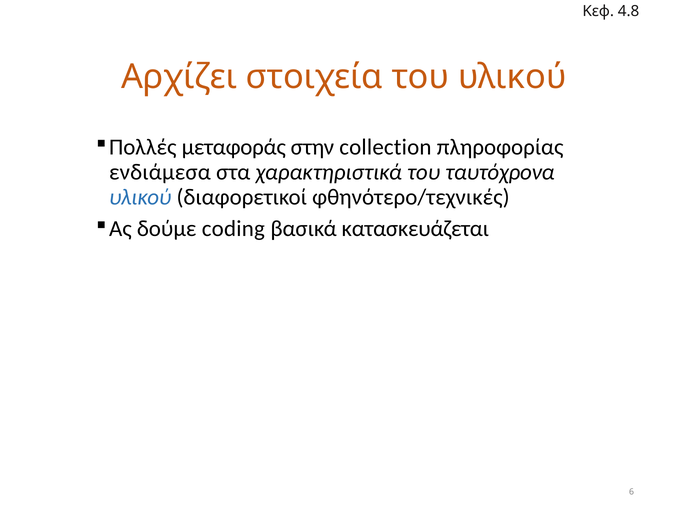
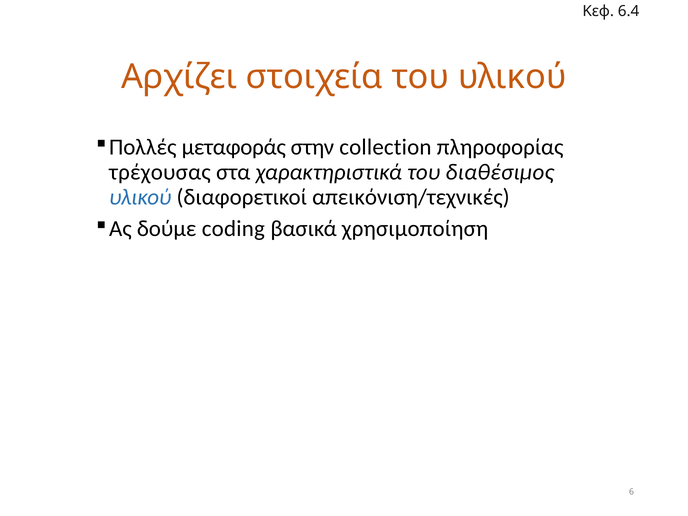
4.8: 4.8 -> 6.4 (629, 11)
ενδιάμεσα: ενδιάμεσα -> τρέχουσας (160, 172)
ταυτόχρονα: ταυτόχρονα -> διαθέσιμος (500, 172)
φθηνότερο/τεχνικές: φθηνότερο/τεχνικές -> απεικόνιση/τεχνικές (411, 197)
κατασκευάζεται: κατασκευάζεται -> χρησιμοποίηση (415, 229)
